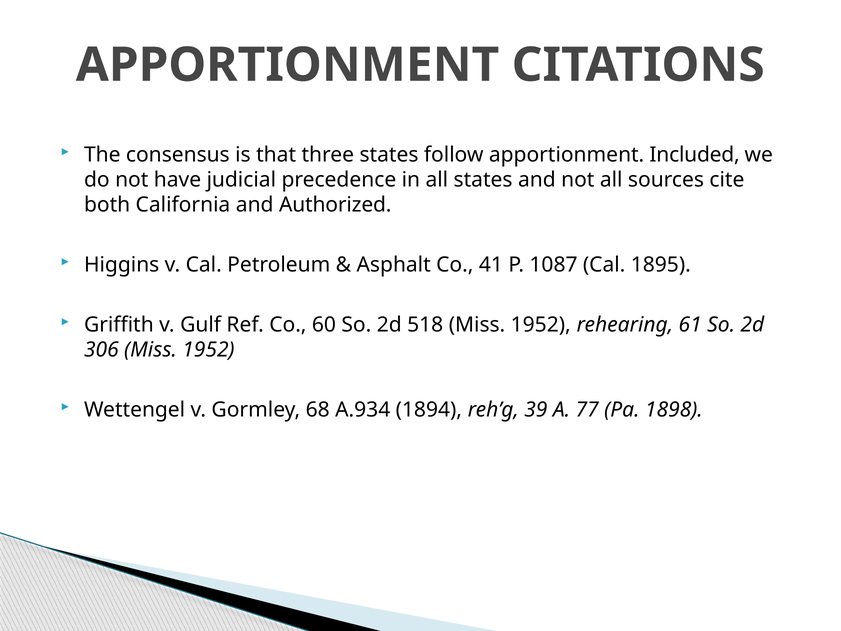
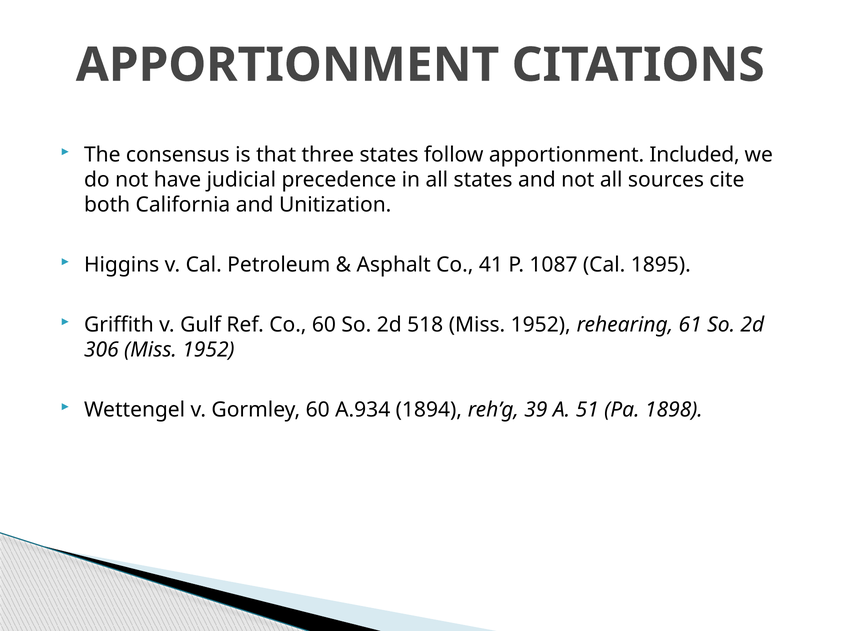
Authorized: Authorized -> Unitization (335, 205)
Gormley 68: 68 -> 60 (318, 410)
77: 77 -> 51 (587, 410)
